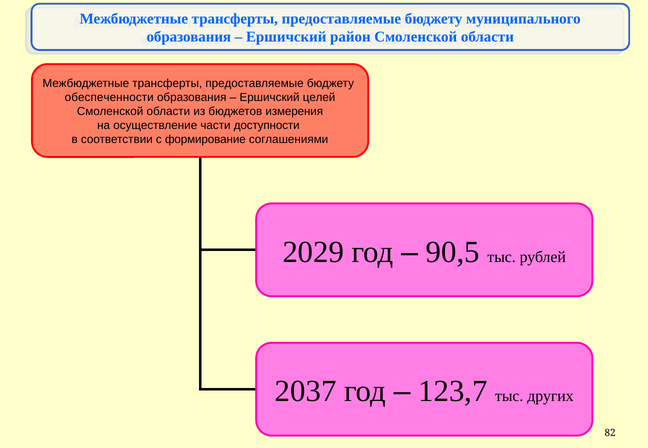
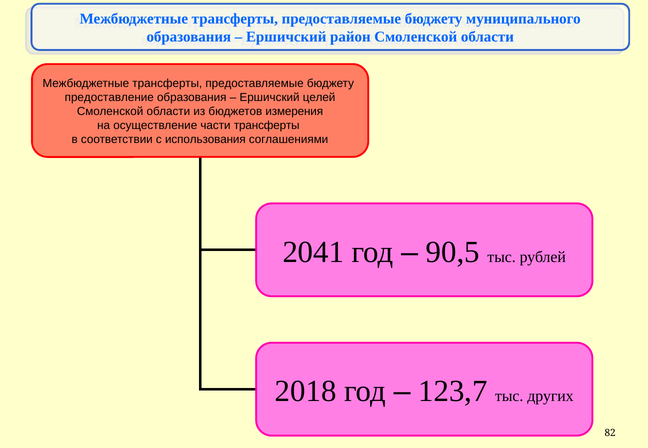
обеспеченности: обеспеченности -> предоставление (109, 97)
части доступности: доступности -> трансферты (267, 125)
формирование: формирование -> использования (205, 139)
2029: 2029 -> 2041 (313, 252)
2037: 2037 -> 2018 (306, 392)
